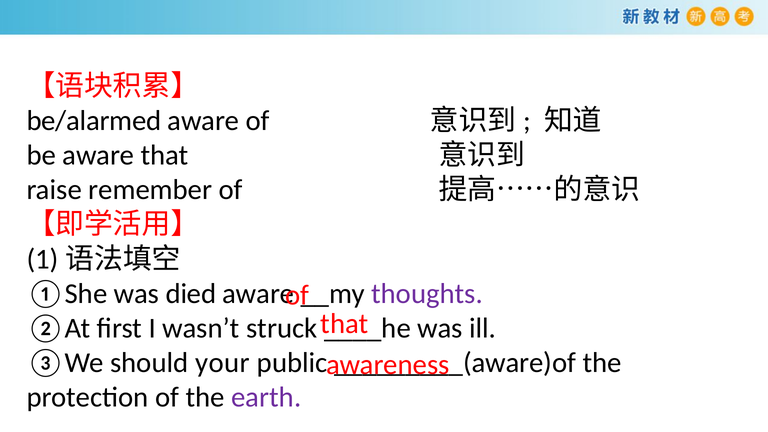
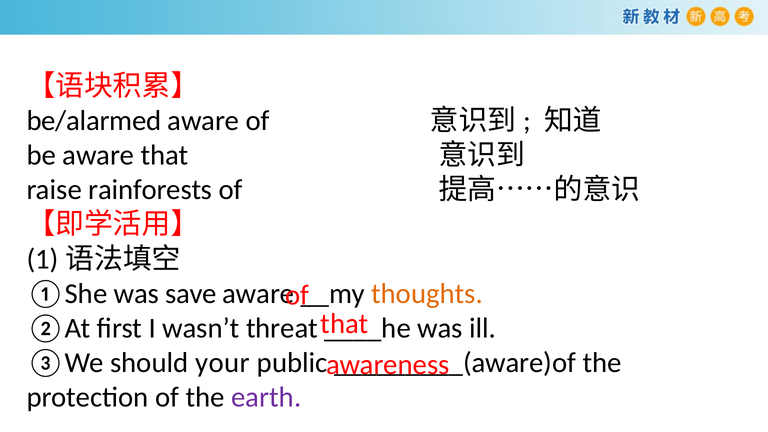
remember: remember -> rainforests (150, 190)
died: died -> save (191, 294)
thoughts colour: purple -> orange (427, 294)
struck: struck -> threat (282, 328)
